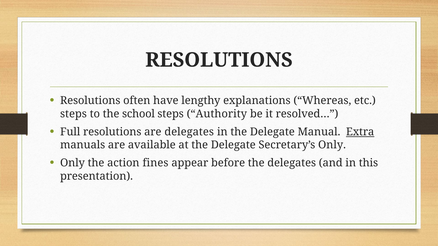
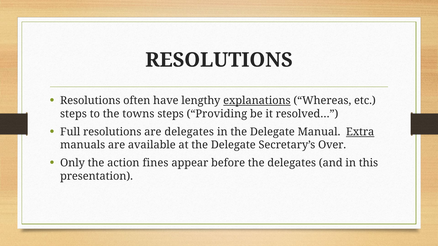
explanations underline: none -> present (257, 101)
school: school -> towns (138, 114)
Authority: Authority -> Providing (217, 114)
Secretary’s Only: Only -> Over (332, 145)
